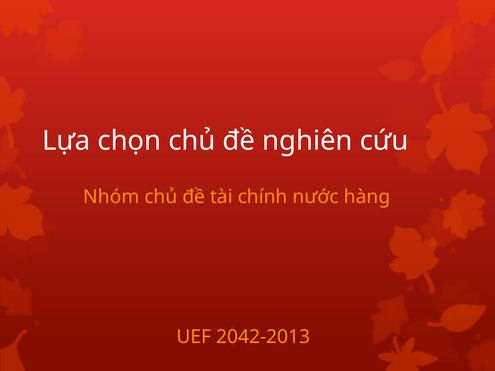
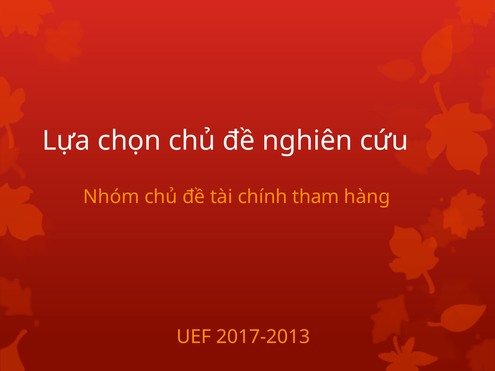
nước: nước -> tham (316, 197)
2042-2013: 2042-2013 -> 2017-2013 (263, 337)
